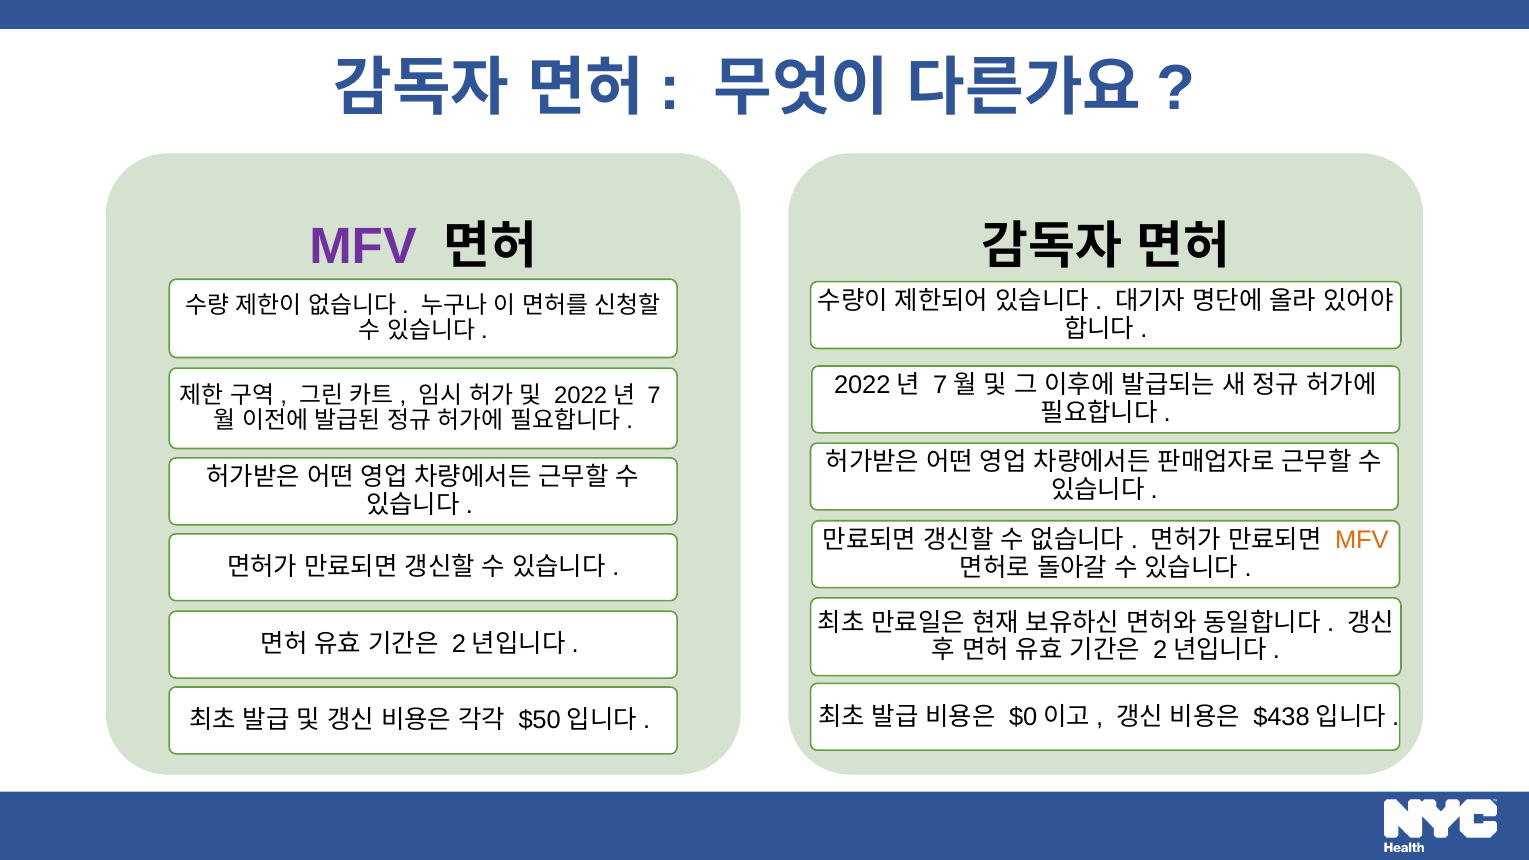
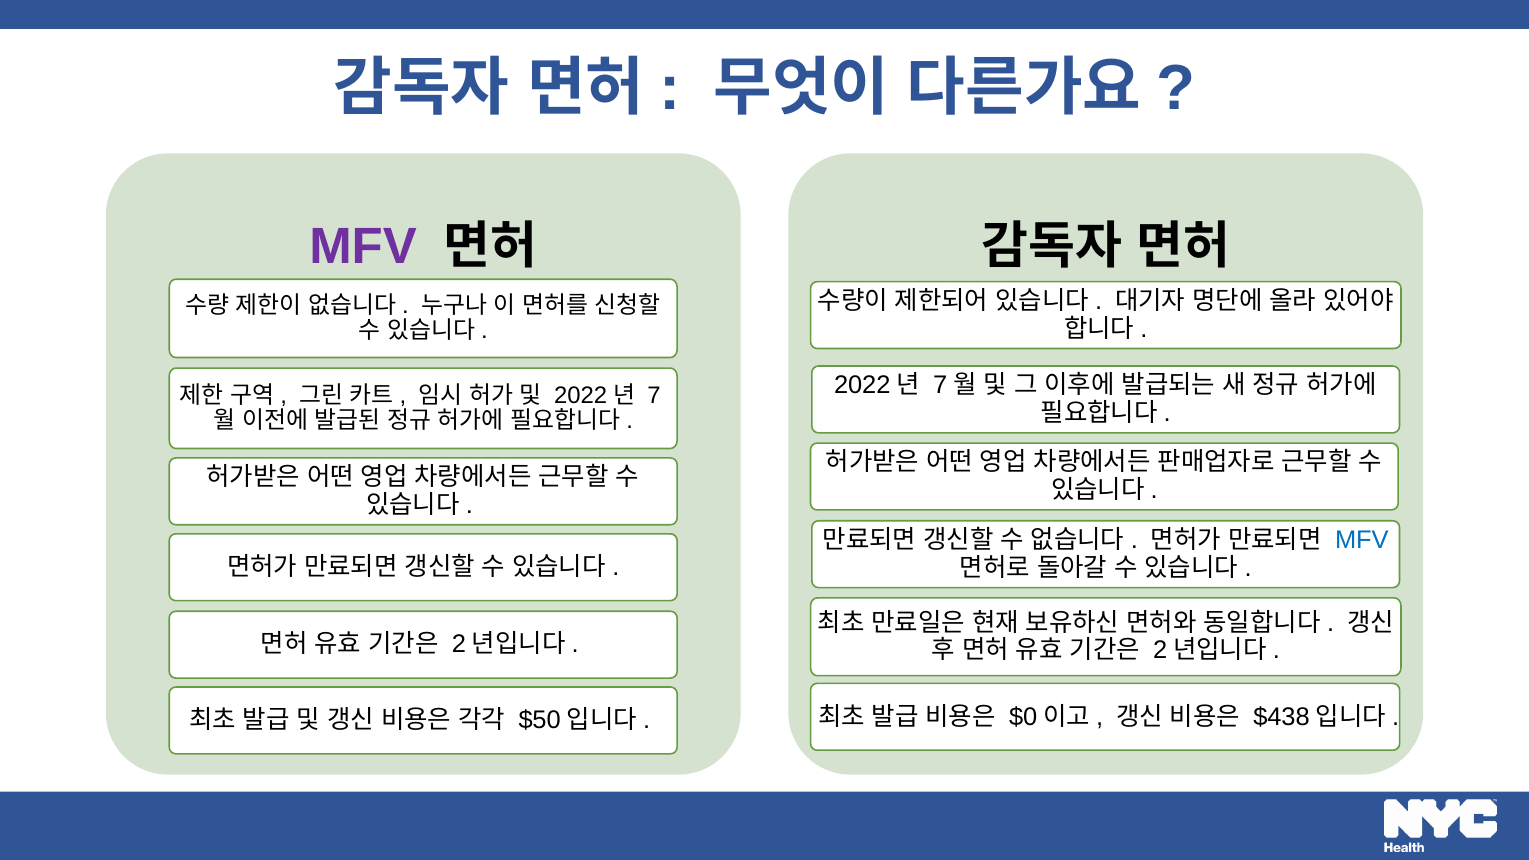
MFV colour: orange -> blue (1362, 540)
